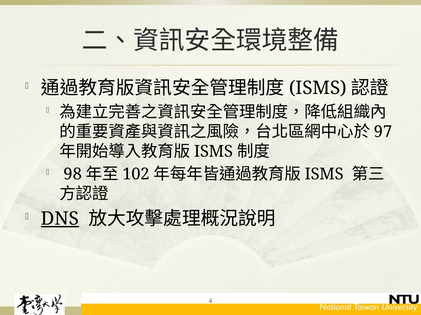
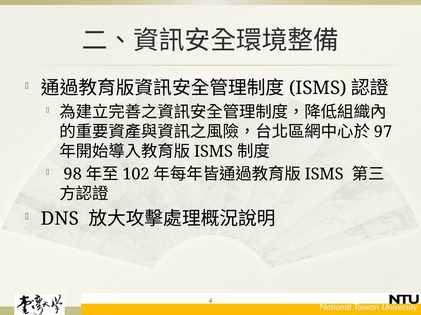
DNS underline: present -> none (60, 219)
